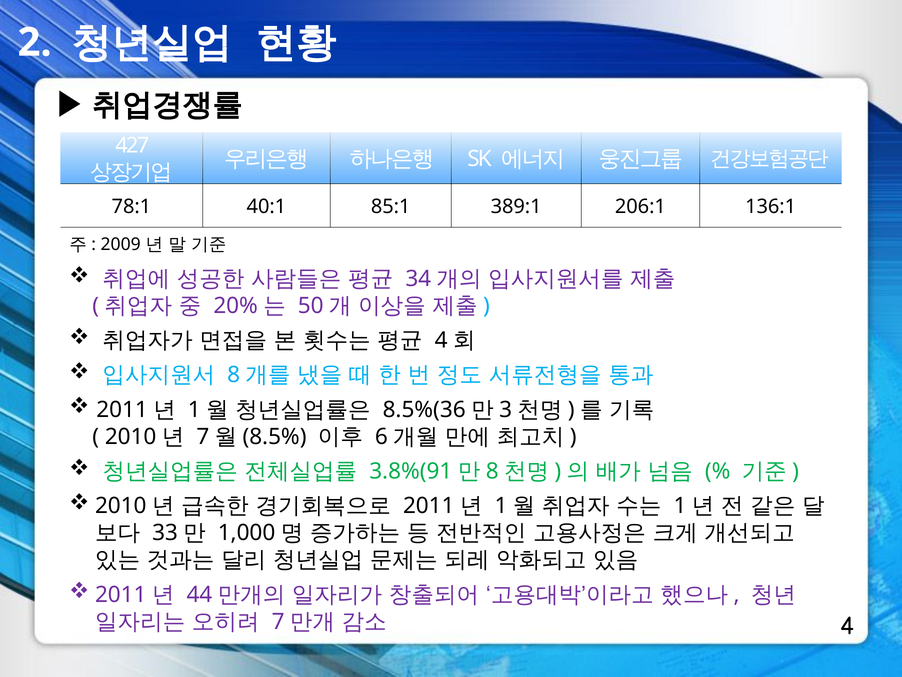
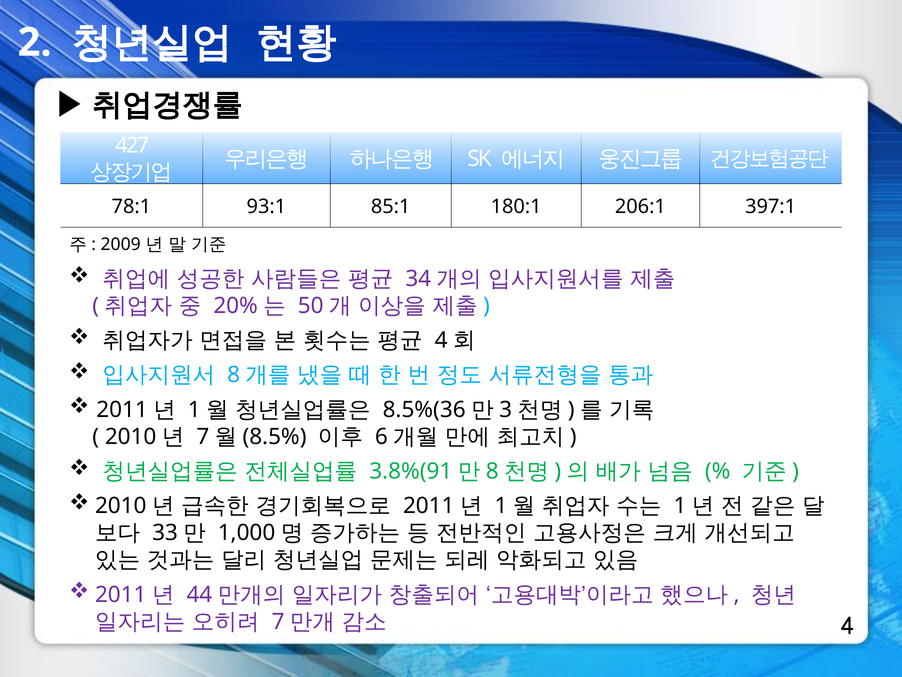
40:1: 40:1 -> 93:1 (266, 206)
389:1: 389:1 -> 180:1 (516, 206)
136:1: 136:1 -> 397:1 (771, 206)
